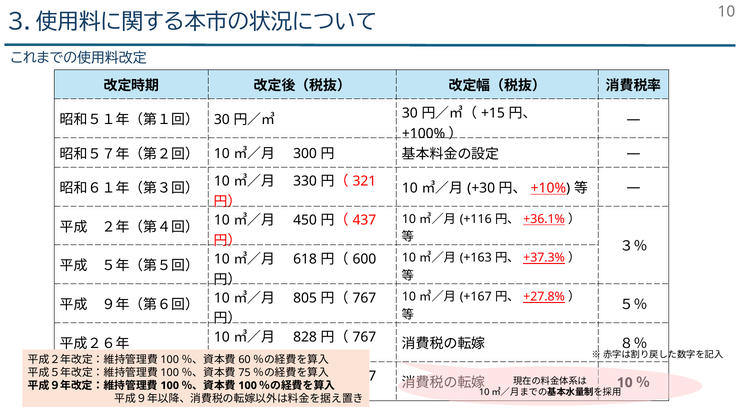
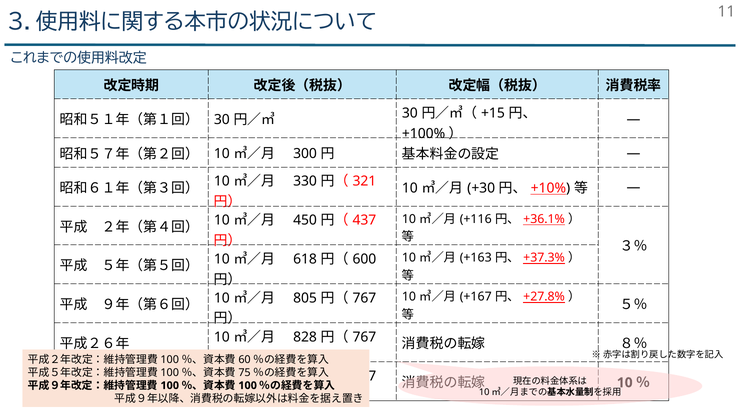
10: 10 -> 11 (726, 12)
